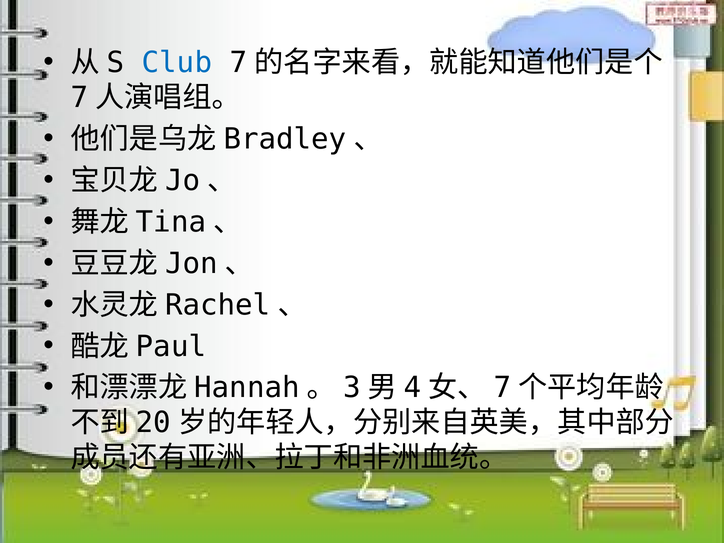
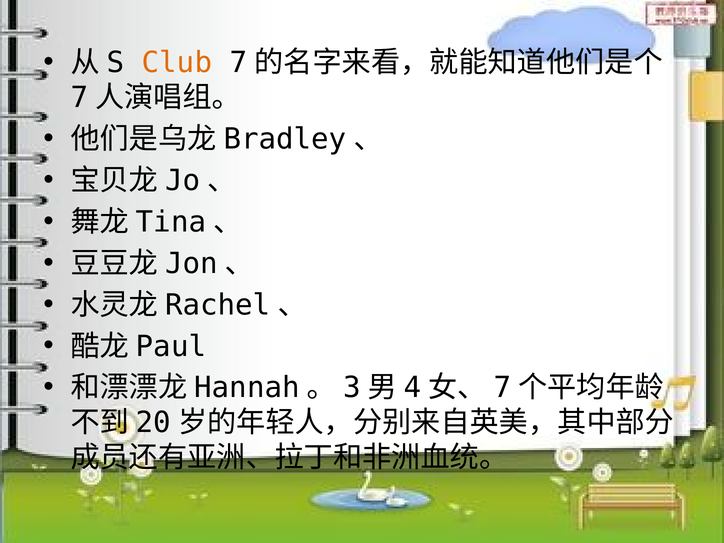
Club colour: blue -> orange (177, 63)
